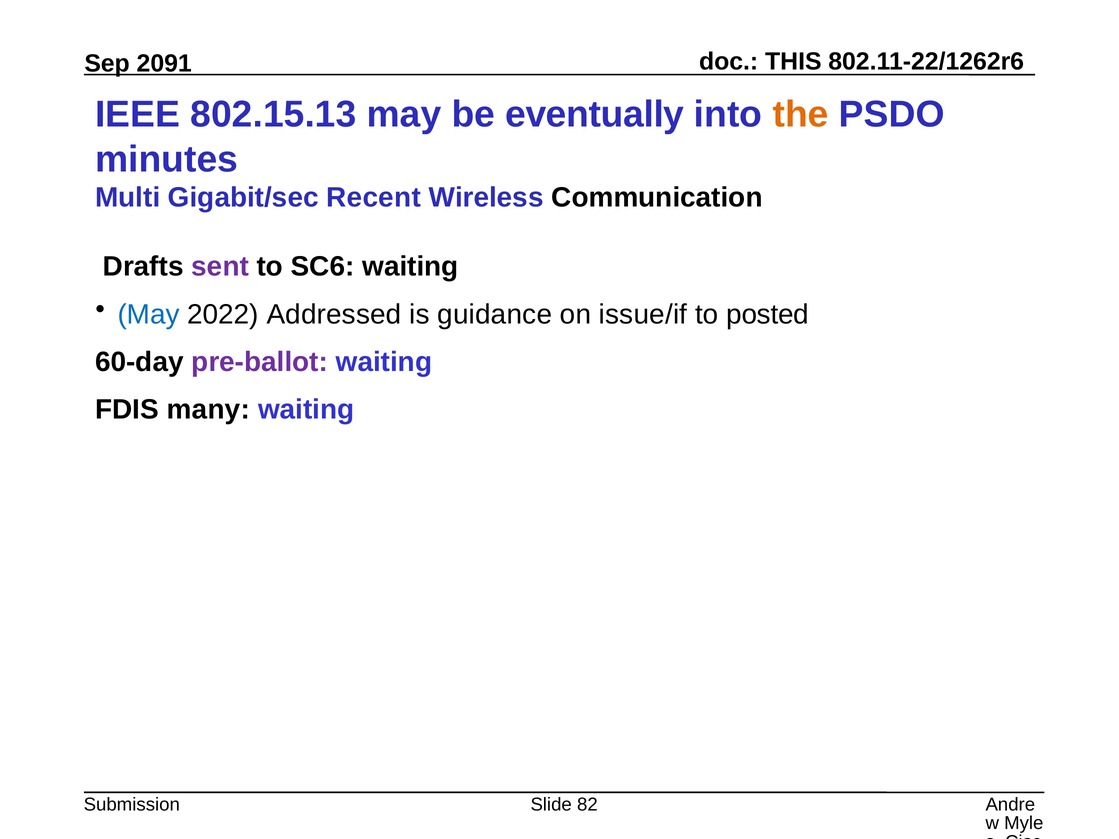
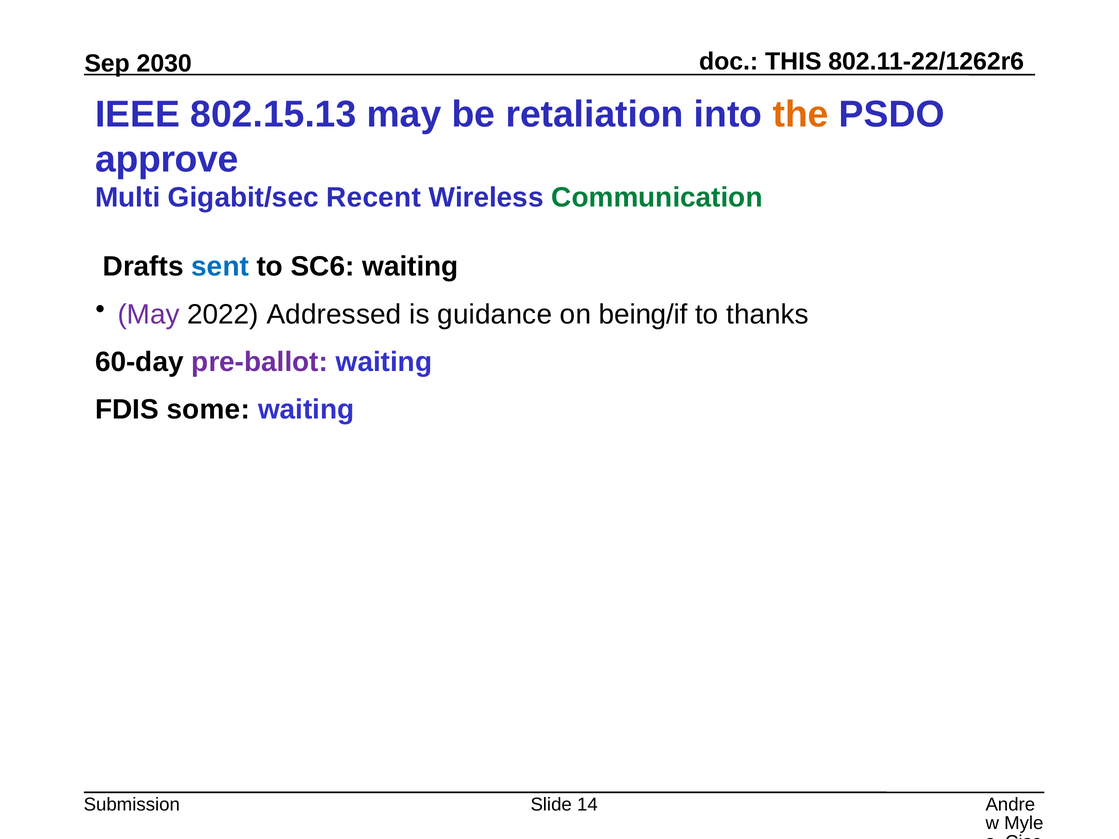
2091: 2091 -> 2030 (164, 64)
eventually: eventually -> retaliation (595, 115)
minutes: minutes -> approve (167, 159)
Communication colour: black -> green (657, 198)
sent colour: purple -> blue (220, 267)
May colour: blue -> purple (149, 314)
issue/if: issue/if -> being/if (643, 314)
posted: posted -> thanks (767, 314)
many: many -> some (208, 410)
82: 82 -> 14 (587, 805)
